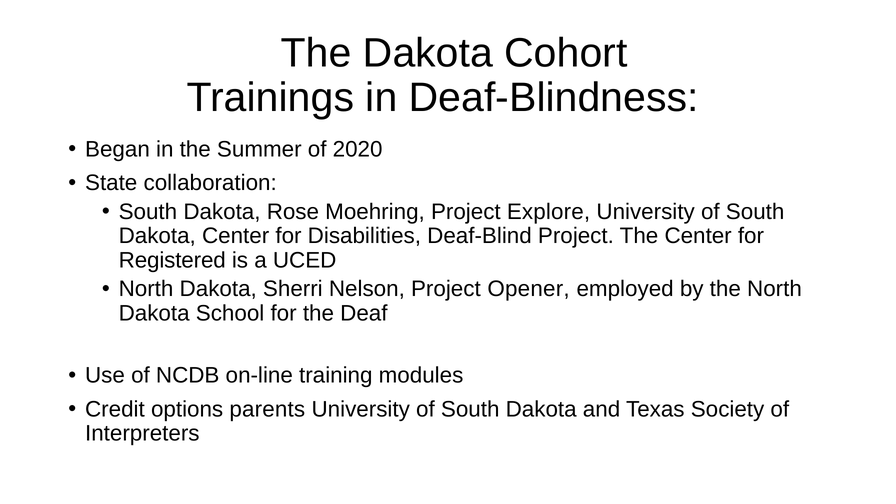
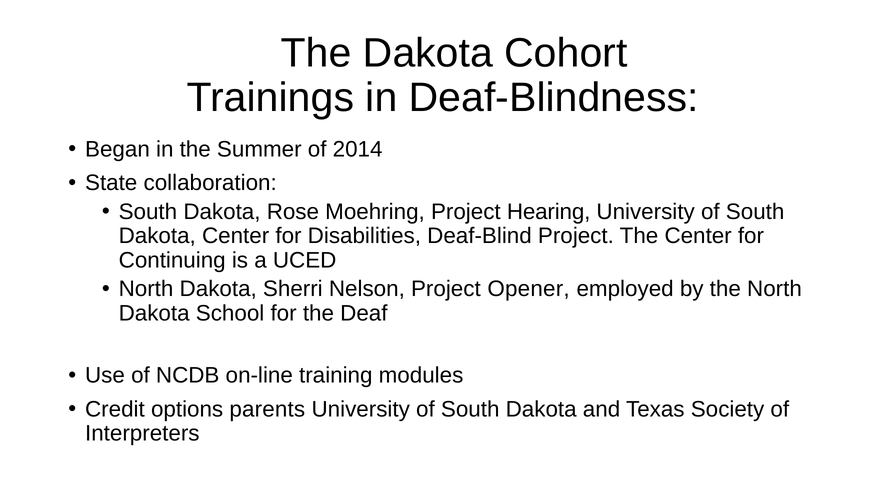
2020: 2020 -> 2014 (358, 149)
Explore: Explore -> Hearing (549, 212)
Registered: Registered -> Continuing (172, 260)
